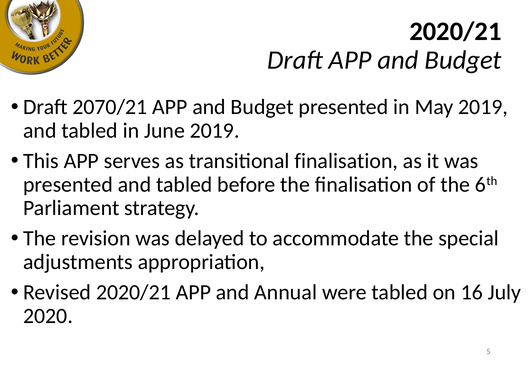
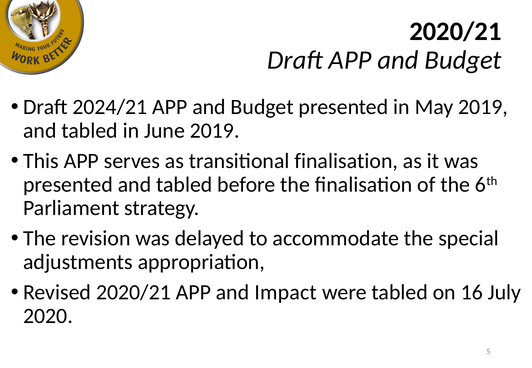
2070/21: 2070/21 -> 2024/21 (110, 107)
Annual: Annual -> Impact (286, 293)
